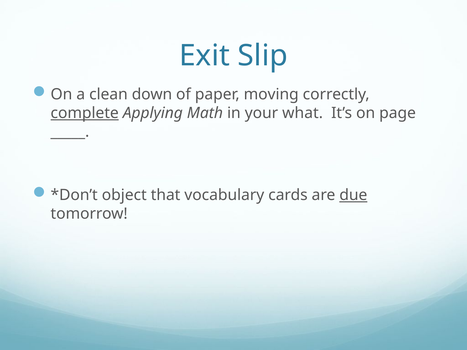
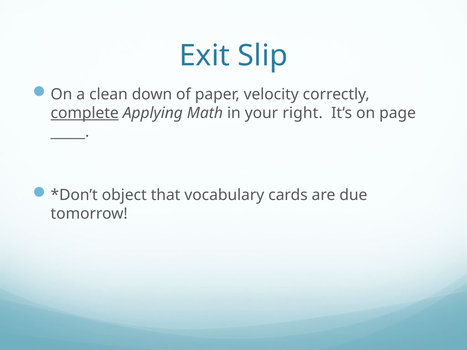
moving: moving -> velocity (271, 94)
what: what -> right (303, 113)
due underline: present -> none (353, 195)
